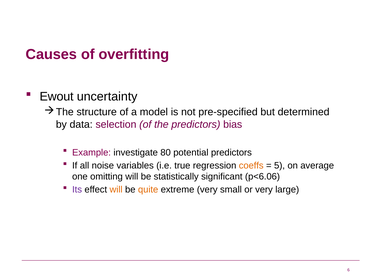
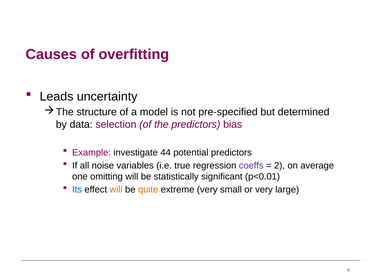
Ewout: Ewout -> Leads (57, 96)
80: 80 -> 44 (166, 152)
coeffs colour: orange -> purple (251, 165)
5: 5 -> 2 (280, 165)
p<6.06: p<6.06 -> p<0.01 (263, 177)
Its colour: purple -> blue (77, 190)
